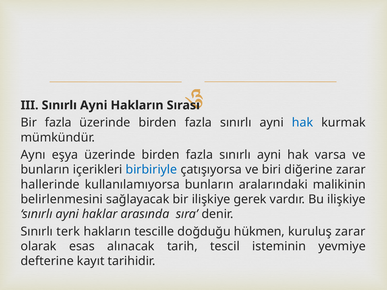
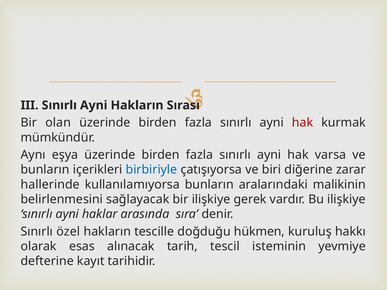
Bir fazla: fazla -> olan (58, 123)
hak colour: blue -> red (303, 123)
terk: terk -> özel (68, 232)
kuruluş zarar: zarar -> hakkı (350, 232)
